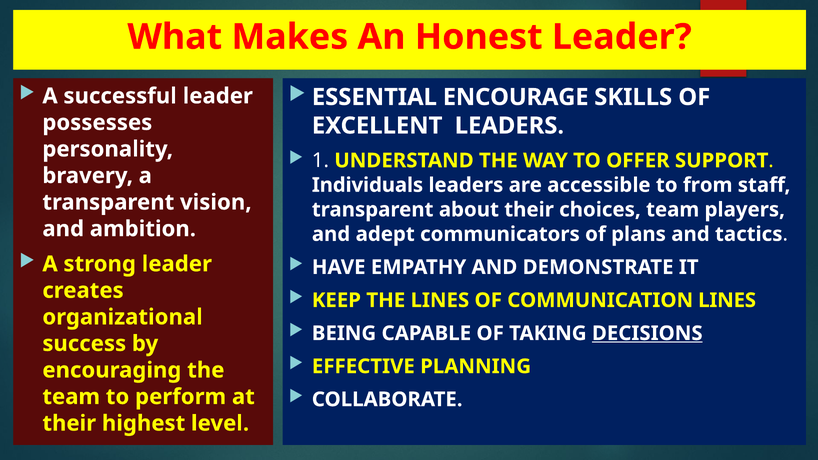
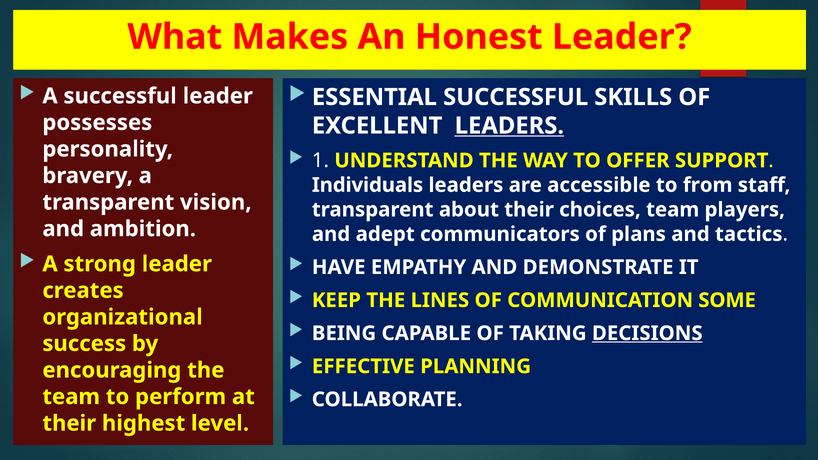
ESSENTIAL ENCOURAGE: ENCOURAGE -> SUCCESSFUL (516, 97)
LEADERS underline: none -> present (509, 126)
COMMUNICATION LINES: LINES -> SOME (727, 300)
